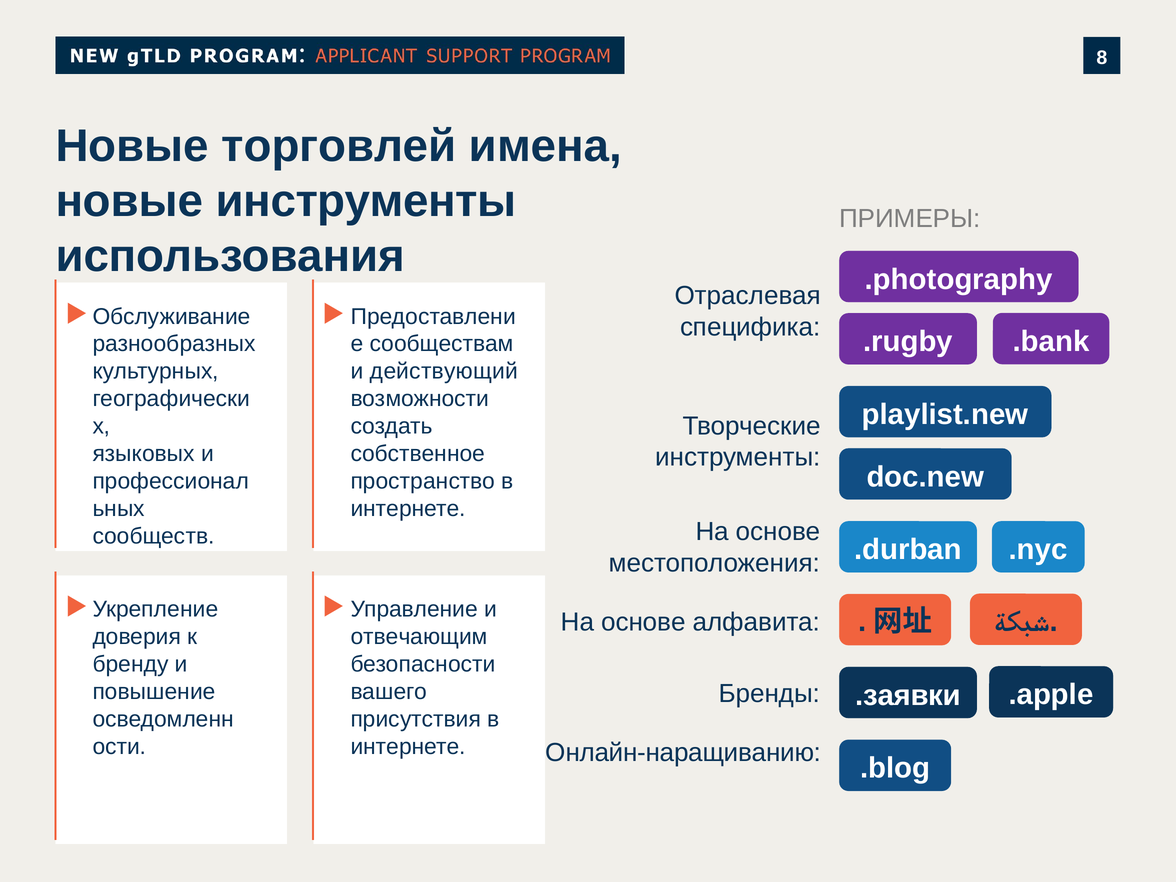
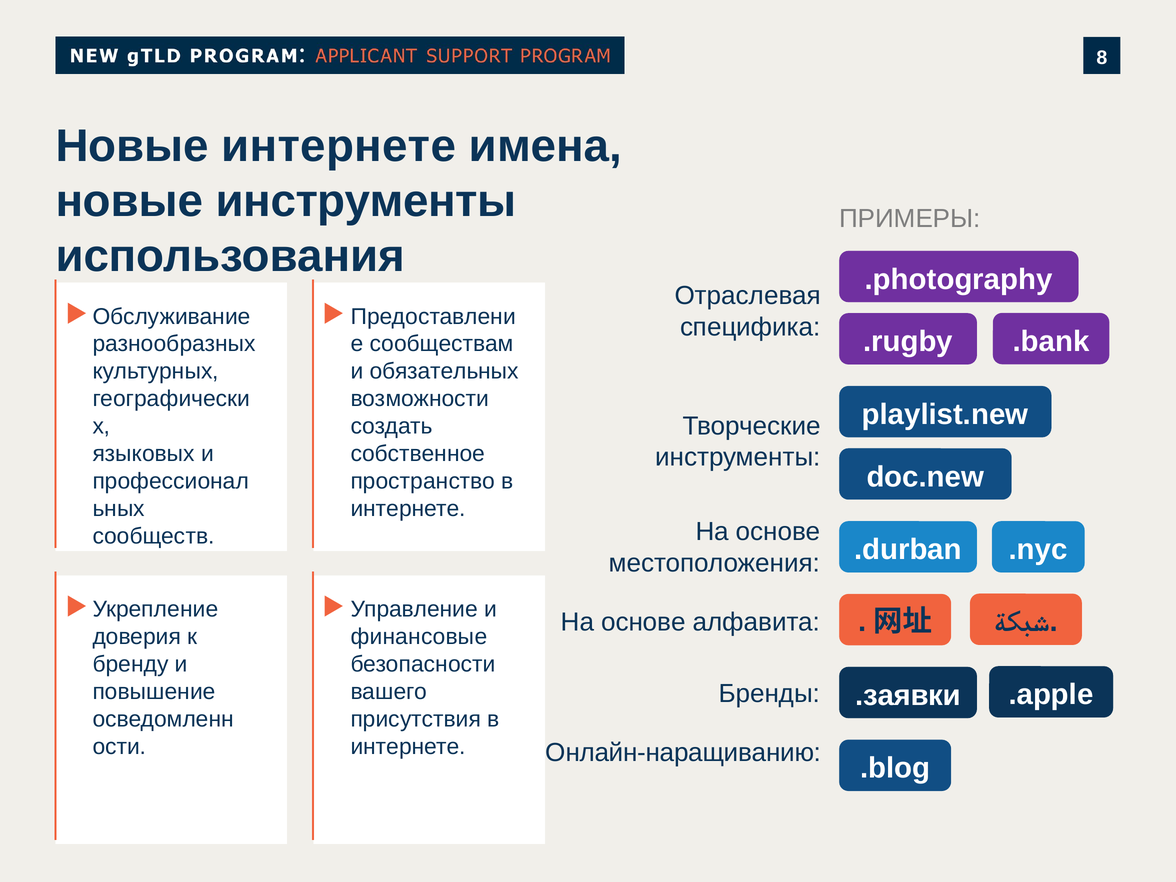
Новые торговлей: торговлей -> интернете (339, 146)
действующий: действующий -> обязательных (444, 371)
отвечающим: отвечающим -> финансовые (419, 637)
